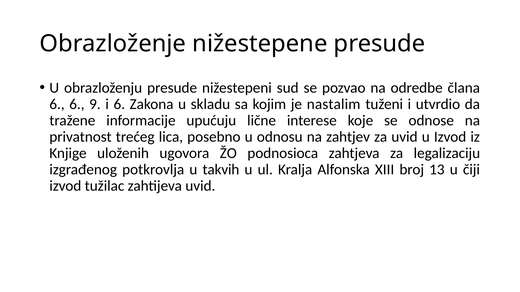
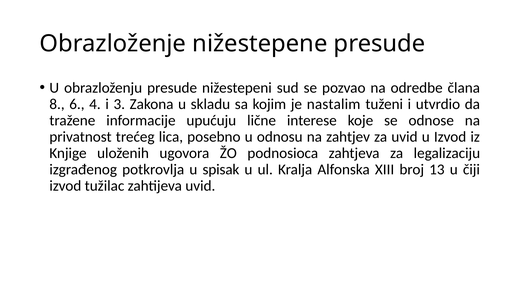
6: 6 -> 8 (57, 104)
9: 9 -> 4 (95, 104)
i 6: 6 -> 3 (119, 104)
takvih: takvih -> spisak (221, 170)
